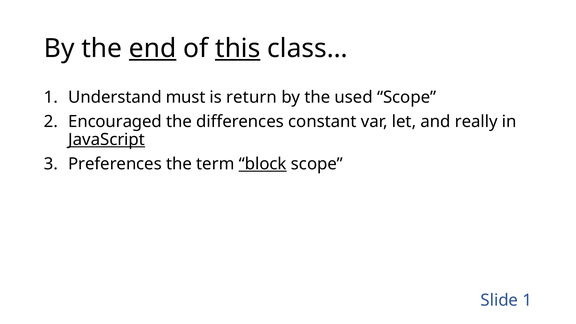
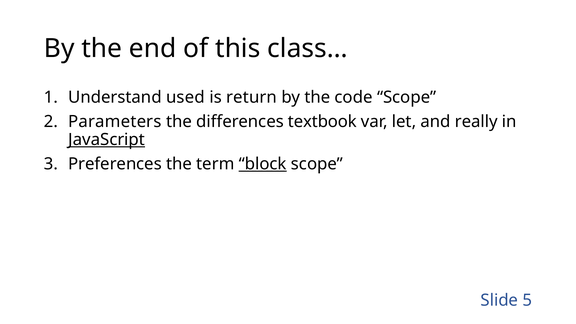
end underline: present -> none (153, 48)
this underline: present -> none (238, 48)
must: must -> used (185, 97)
used: used -> code (354, 97)
Encouraged: Encouraged -> Parameters (115, 122)
constant: constant -> textbook (322, 122)
Slide 1: 1 -> 5 (527, 300)
